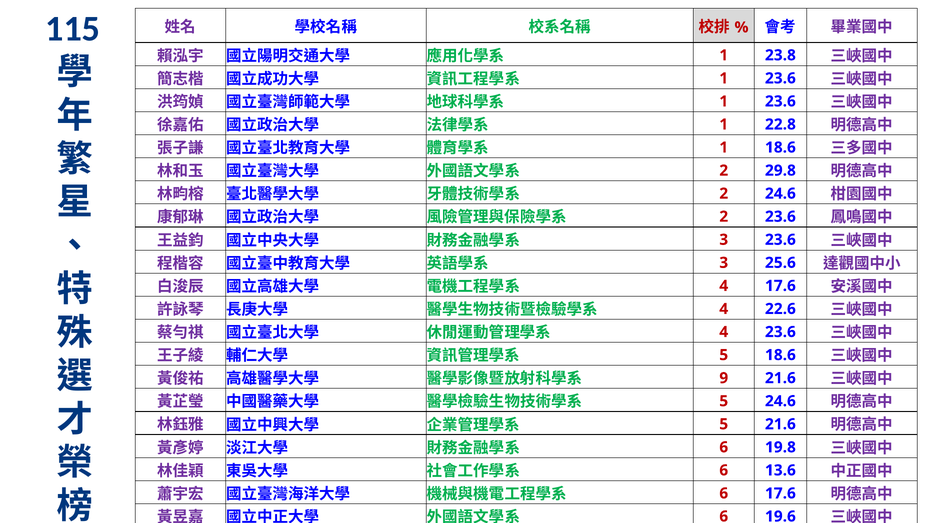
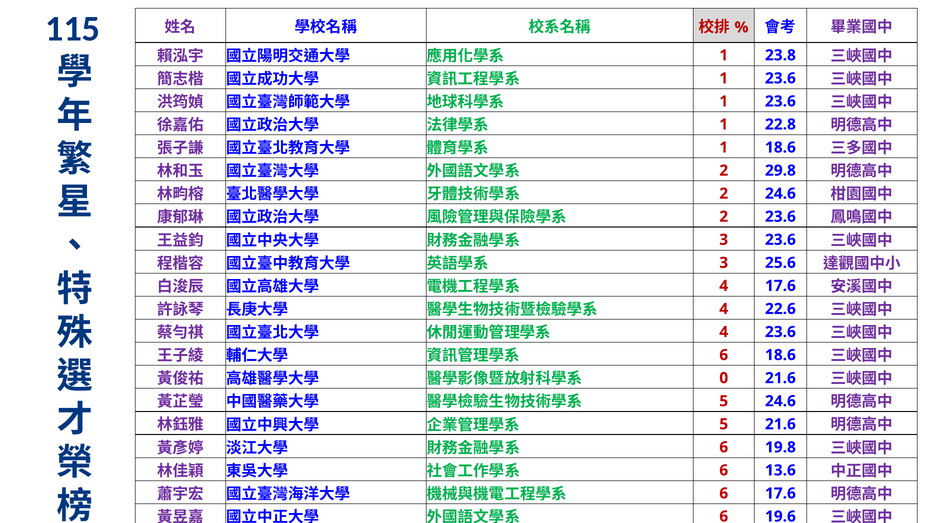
5: 5 -> 6 (724, 355)
9: 9 -> 0 (724, 379)
